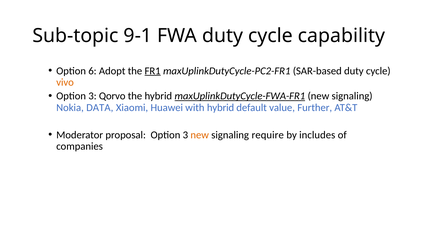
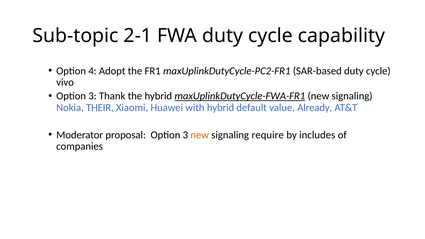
9-1: 9-1 -> 2-1 (138, 36)
6: 6 -> 4 (92, 71)
FR1 underline: present -> none (153, 71)
vivo colour: orange -> black (65, 82)
Qorvo: Qorvo -> Thank (112, 96)
DATA: DATA -> THEIR (100, 108)
Further: Further -> Already (315, 108)
